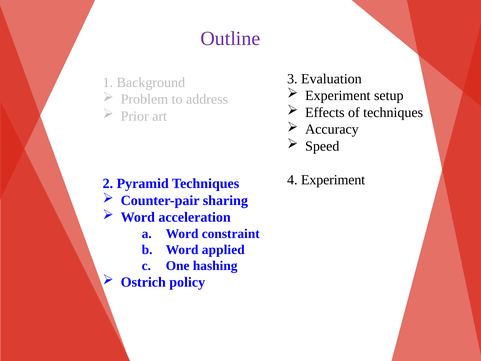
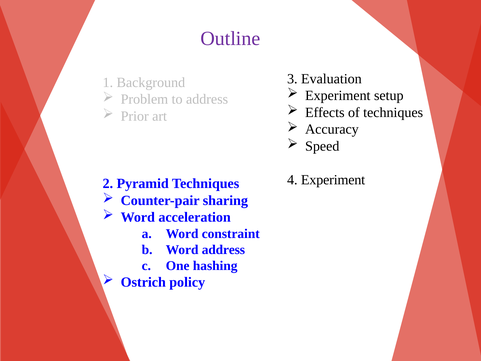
Word applied: applied -> address (223, 250)
